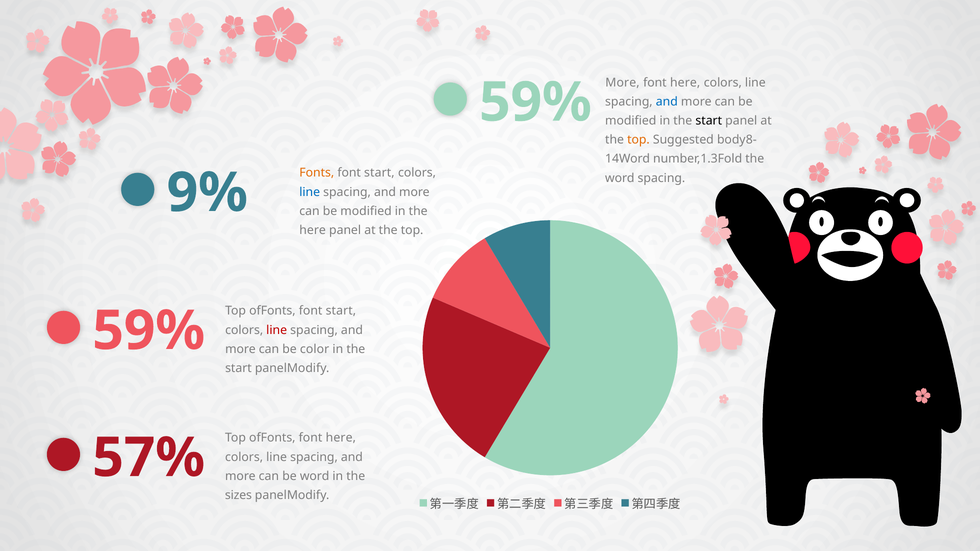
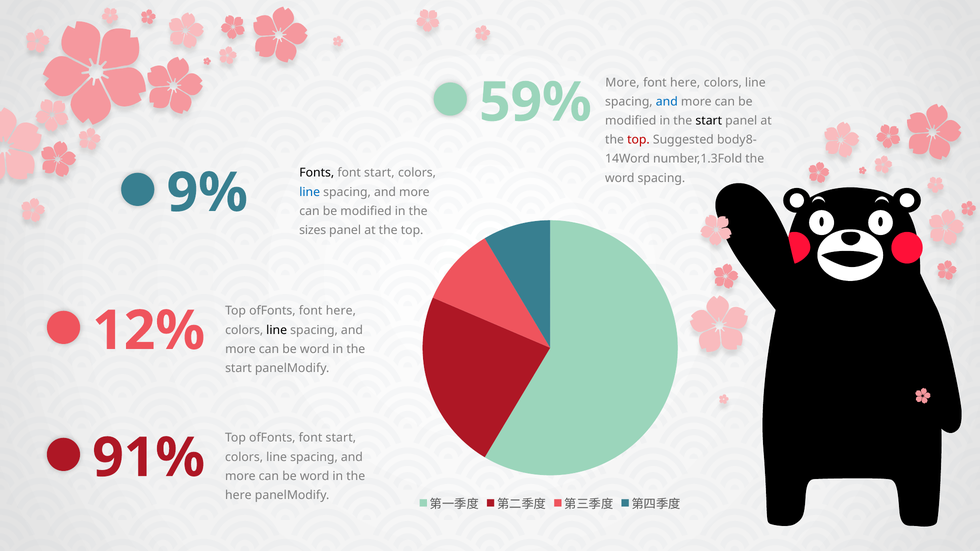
top colour: orange -> red (638, 140)
Fonts colour: orange -> black (317, 173)
here: here -> sizes (313, 230)
ofFonts font start: start -> here (341, 311)
59%: 59% -> 12% (149, 331)
line colour: red -> black (277, 330)
color: color -> word (315, 349)
ofFonts font here: here -> start (341, 438)
57%: 57% -> 91% (149, 458)
sizes: sizes -> here (238, 495)
